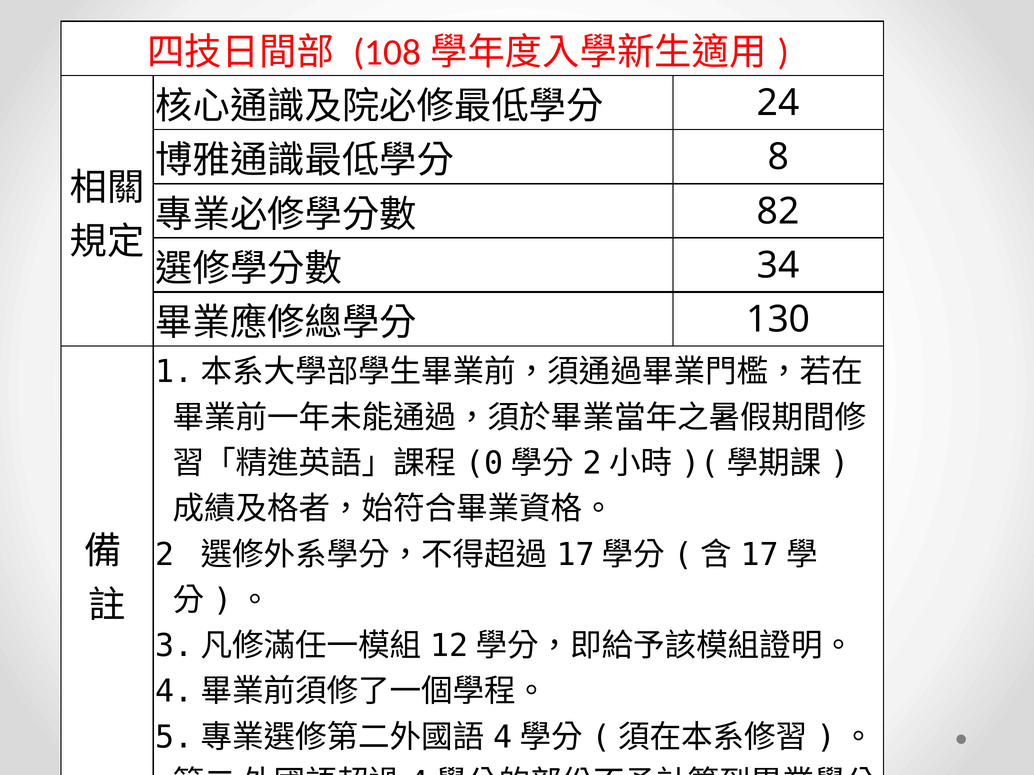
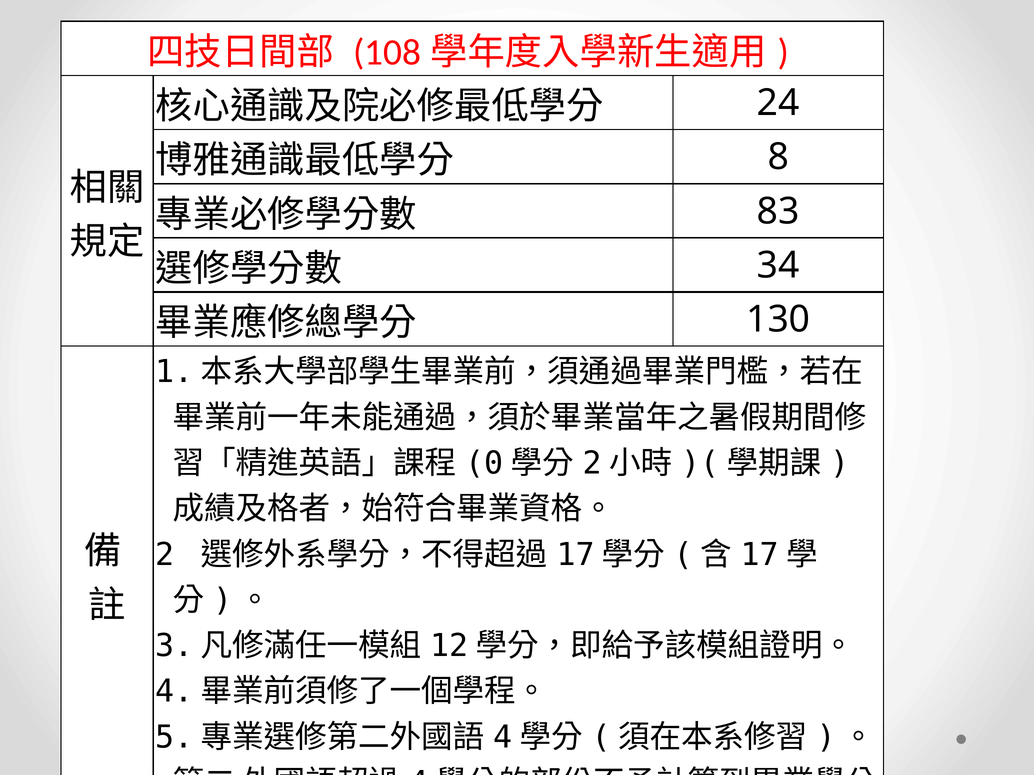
82: 82 -> 83 (778, 211)
